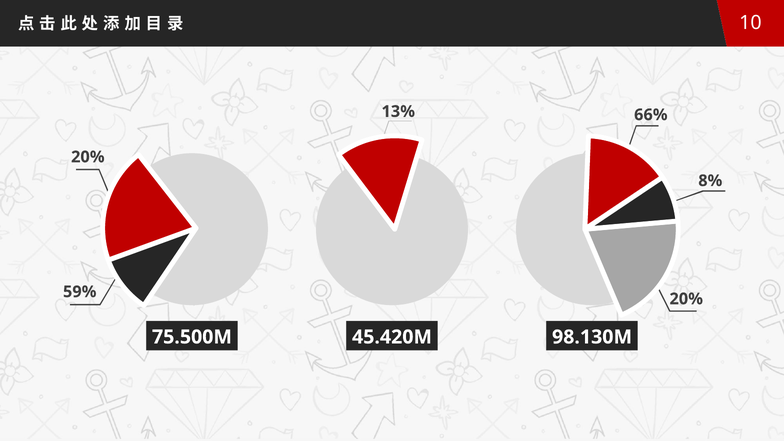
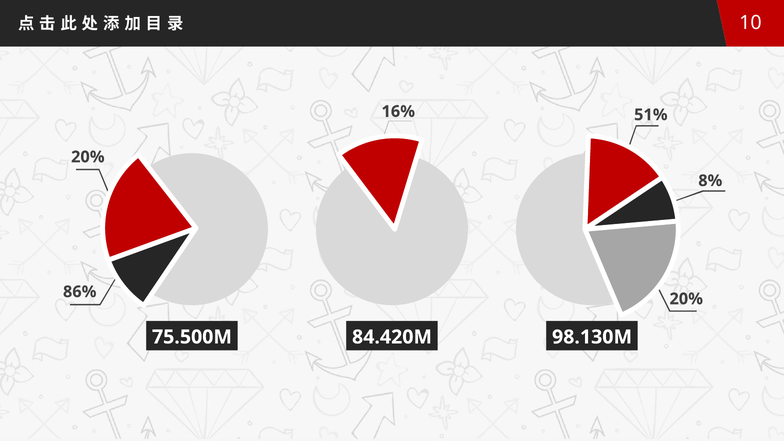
13%: 13% -> 16% (398, 112)
66%: 66% -> 51% (651, 115)
59%: 59% -> 86% (80, 292)
45.420M: 45.420M -> 84.420M (392, 337)
